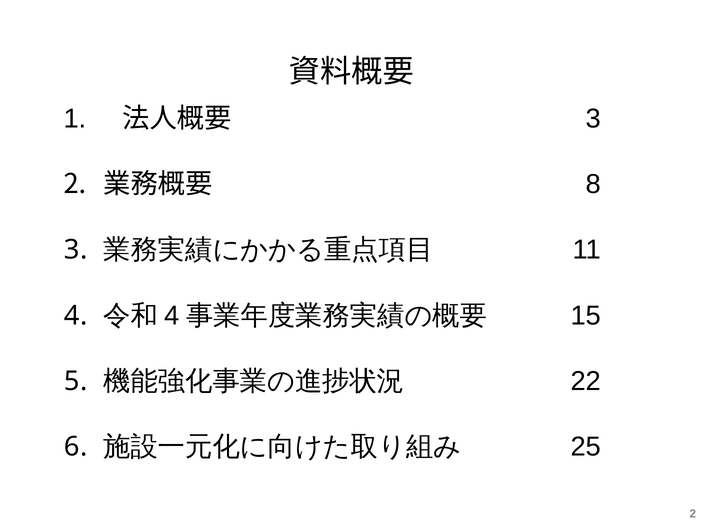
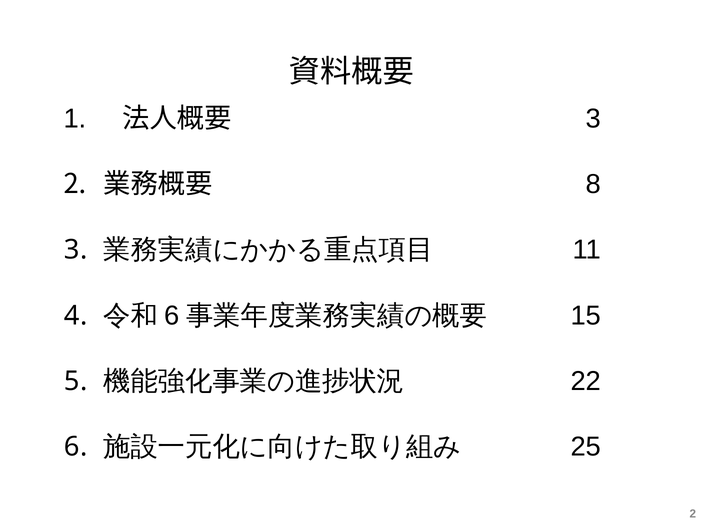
4: 4 -> 6 (172, 316)
